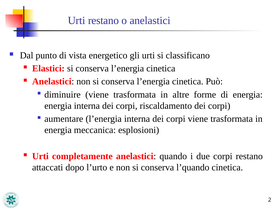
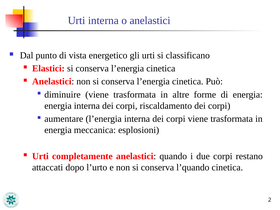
Urti restano: restano -> interna (103, 20)
